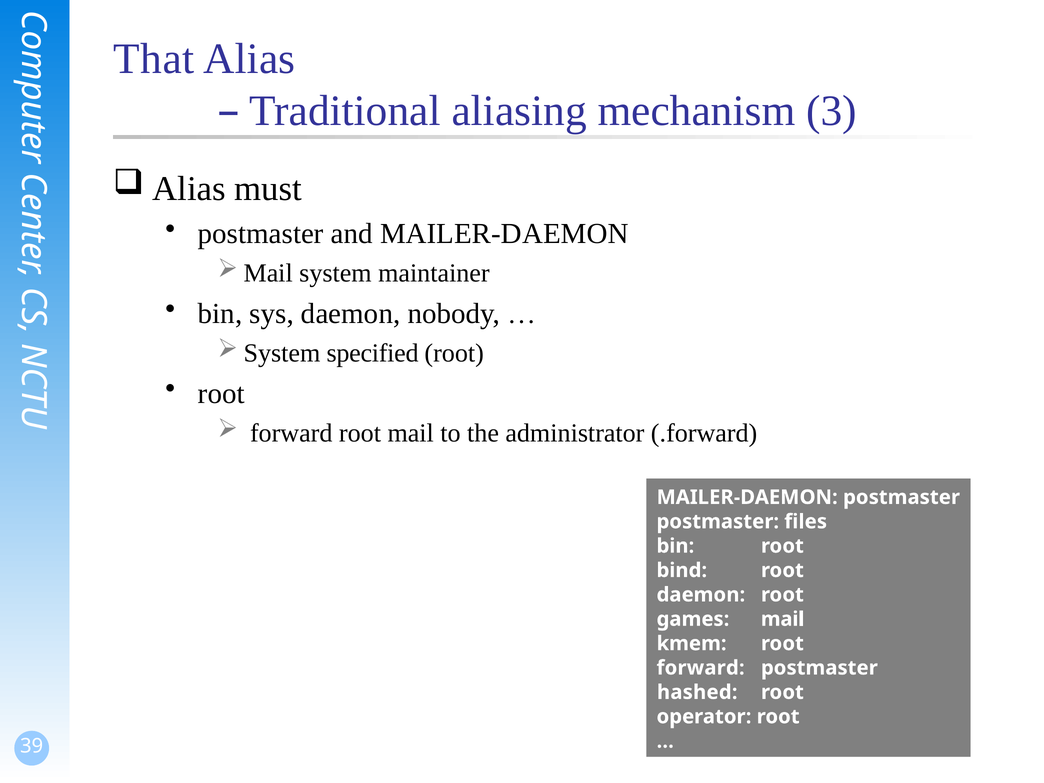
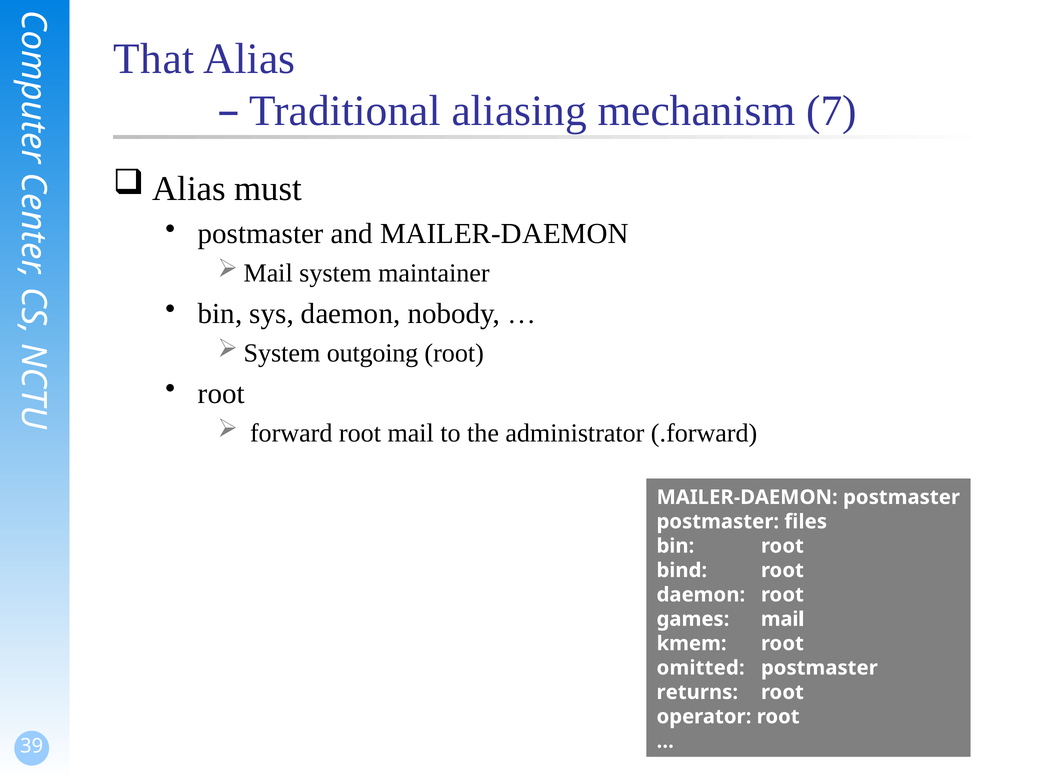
3: 3 -> 7 (832, 111)
specified: specified -> outgoing (373, 353)
forward: forward -> omitted (701, 668)
hashed: hashed -> returns (697, 692)
